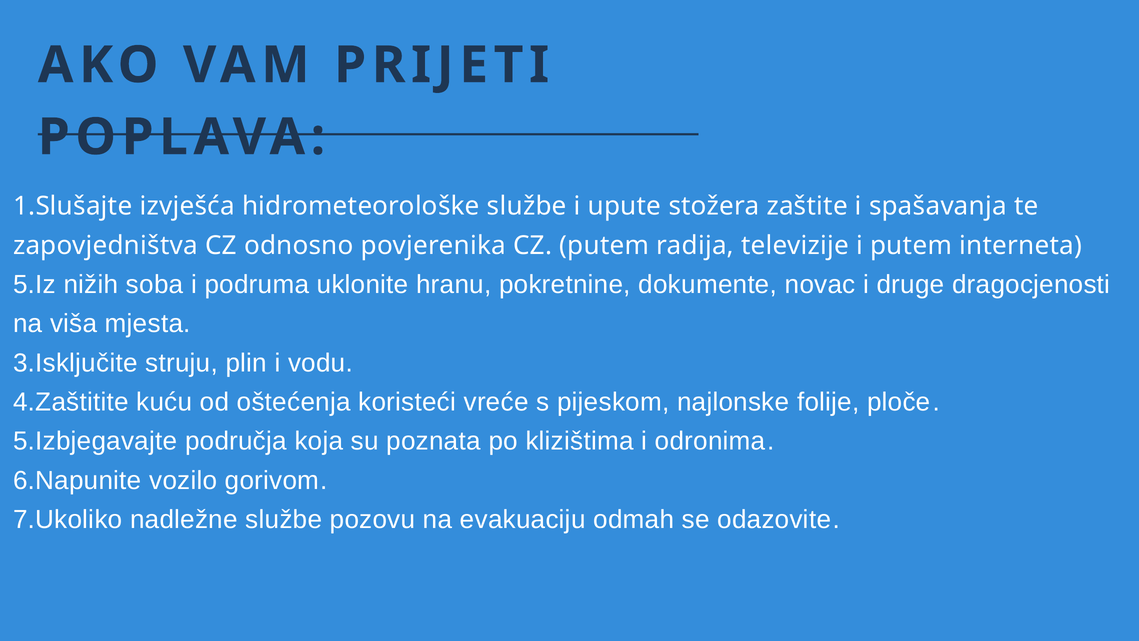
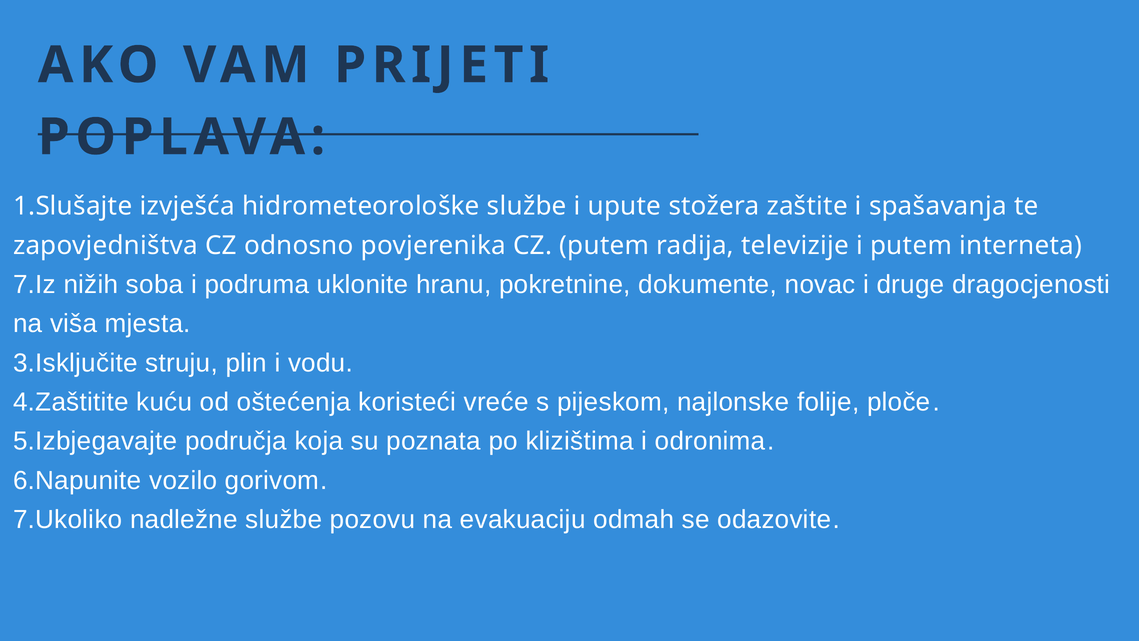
5.Iz: 5.Iz -> 7.Iz (34, 285)
